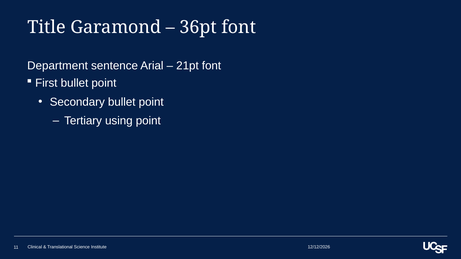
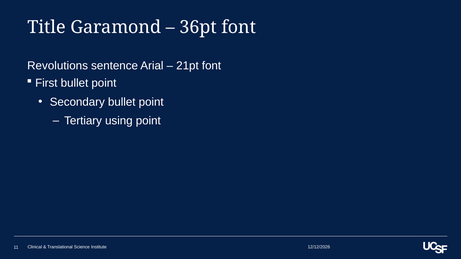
Department: Department -> Revolutions (58, 66)
